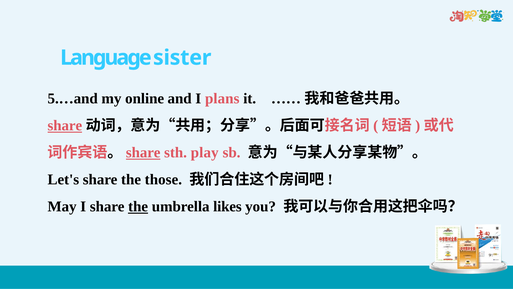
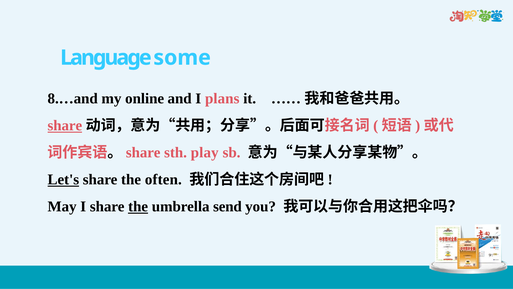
sister: sister -> some (182, 58)
5.…and: 5.…and -> 8.…and (73, 99)
share underline: present -> none (143, 152)
Let's underline: none -> present (63, 179)
those: those -> often (163, 179)
likes: likes -> send (227, 206)
